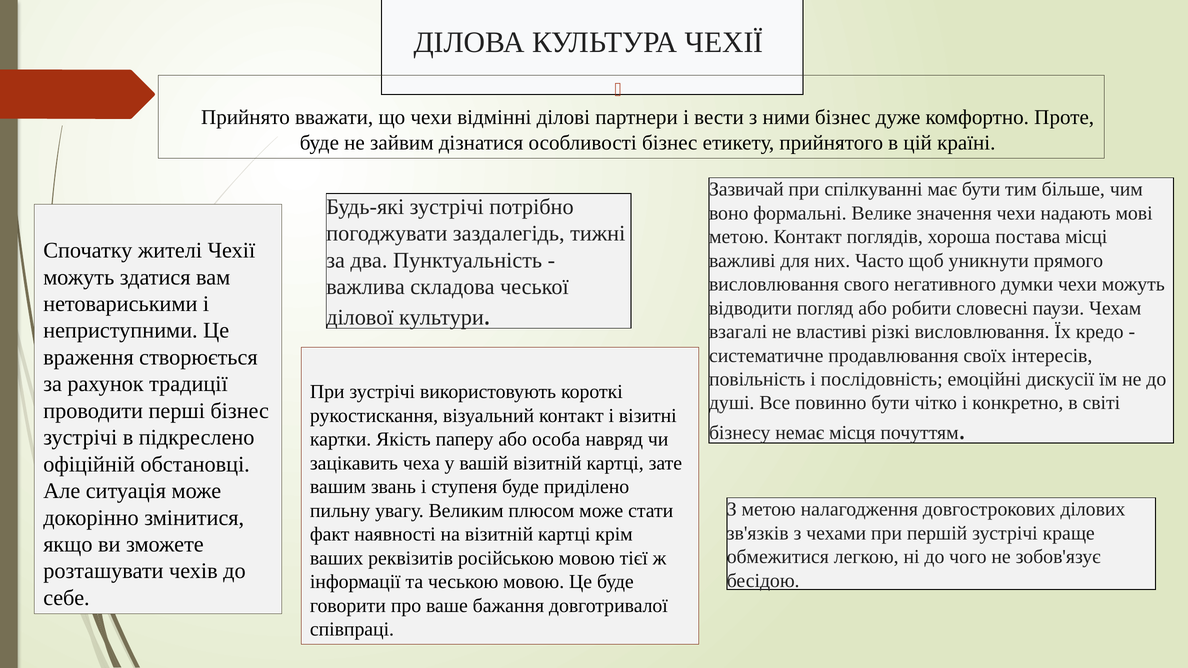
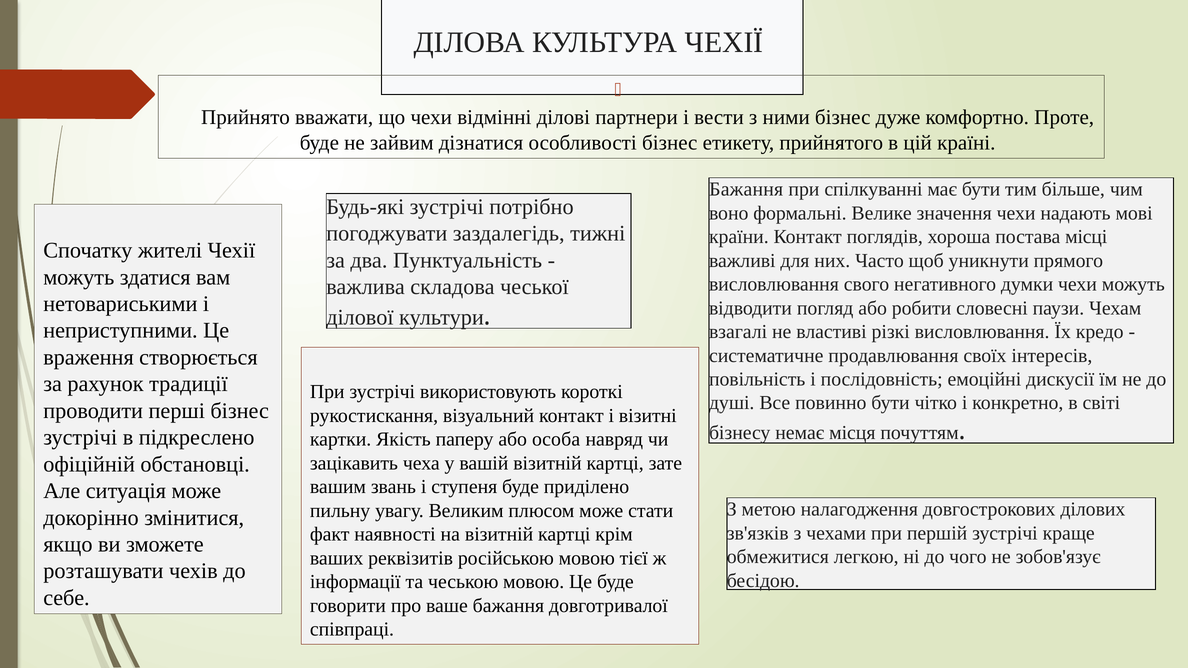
Зазвичай: Зазвичай -> Бажання (746, 189)
метою: метою -> країни (739, 237)
